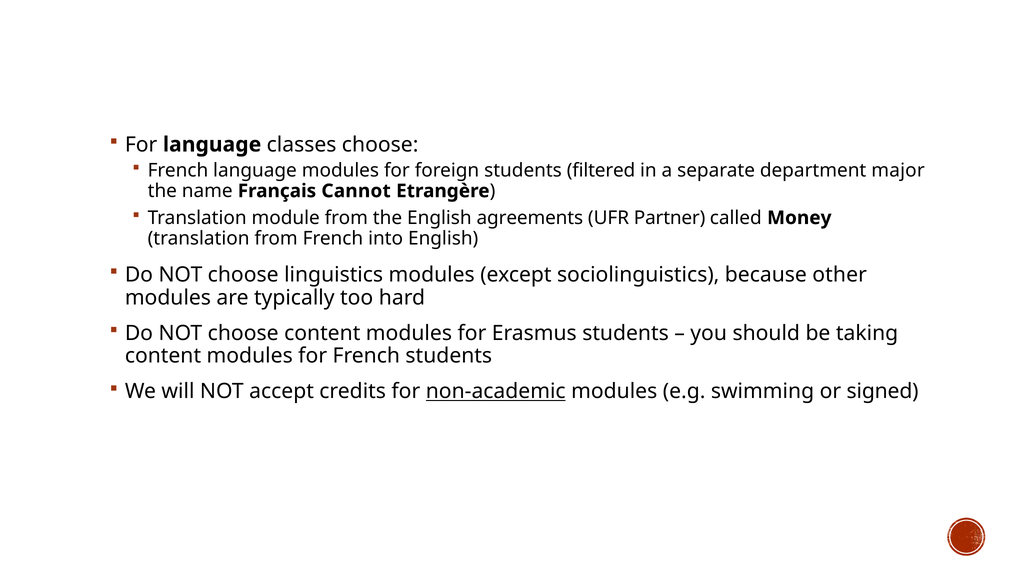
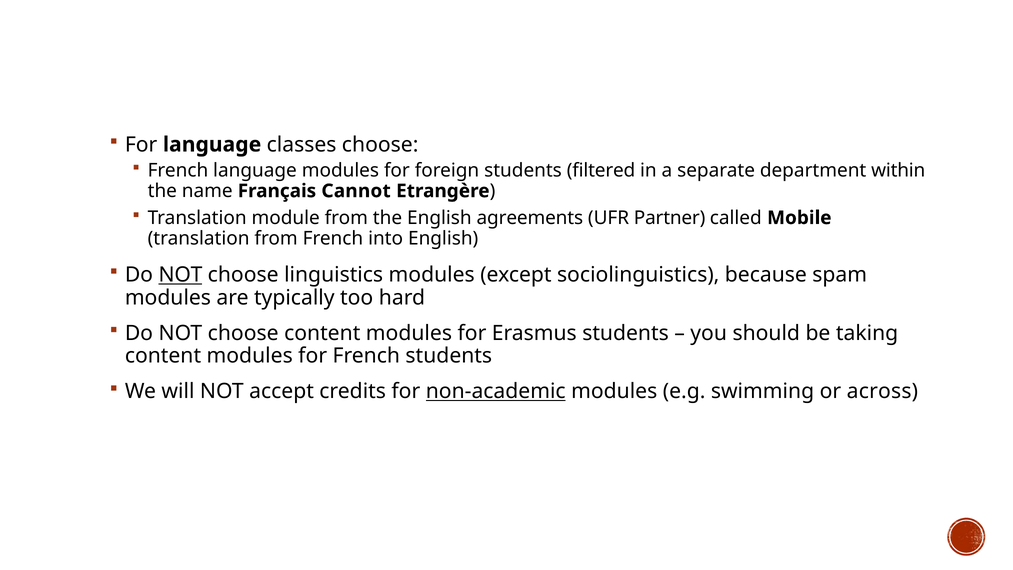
major: major -> within (898, 170)
Money: Money -> Mobile (799, 218)
NOT underline: none -> present (180, 275)
other: other -> spam (840, 275)
signed: signed -> across (882, 391)
